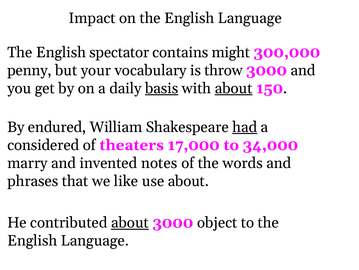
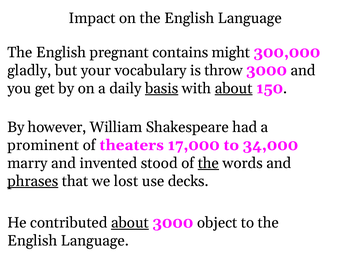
spectator: spectator -> pregnant (119, 52)
penny: penny -> gladly (29, 70)
endured: endured -> however (57, 127)
had underline: present -> none (245, 127)
considered: considered -> prominent (43, 145)
notes: notes -> stood (159, 163)
the underline: none -> present (208, 163)
phrases underline: none -> present (33, 181)
like: like -> lost (126, 181)
use about: about -> decks (188, 181)
